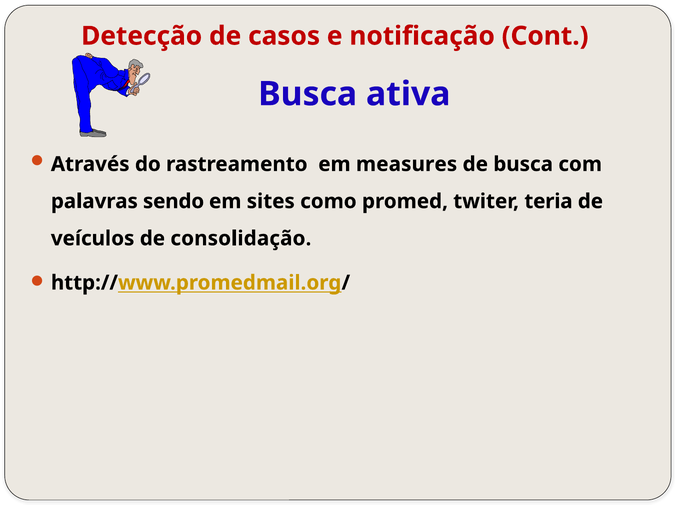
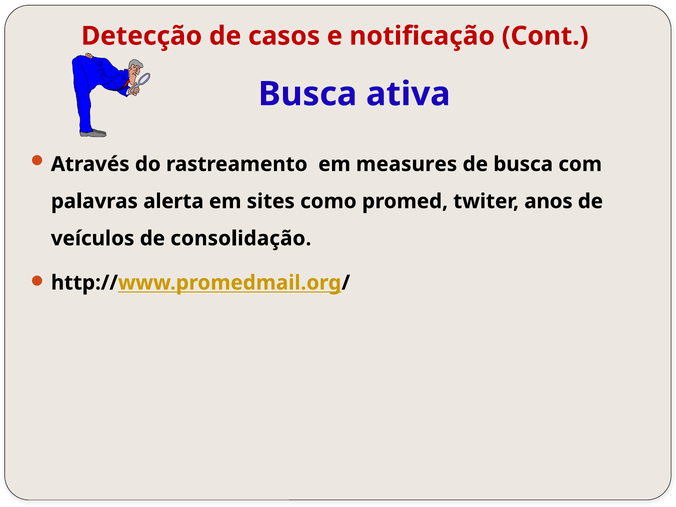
sendo: sendo -> alerta (174, 201)
teria: teria -> anos (548, 201)
